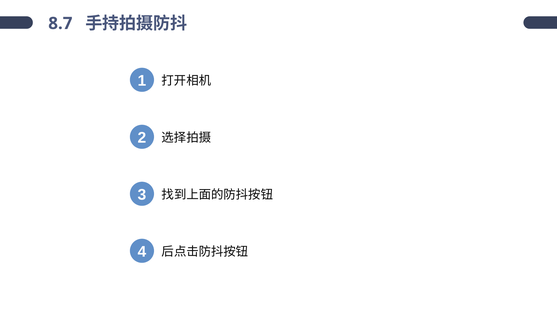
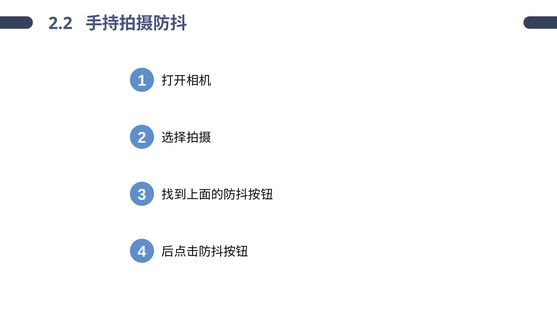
8.7: 8.7 -> 2.2 (60, 23)
